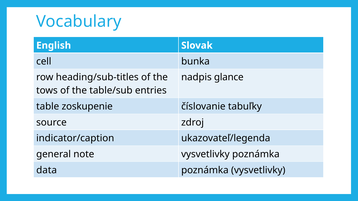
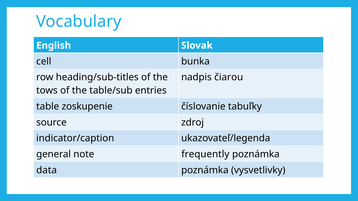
glance: glance -> čiarou (229, 77)
note vysvetlivky: vysvetlivky -> frequently (205, 154)
